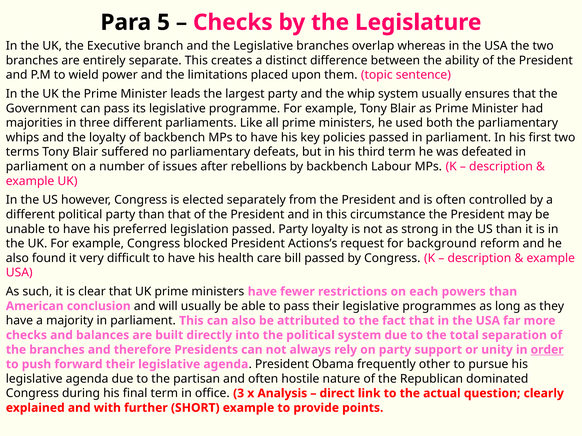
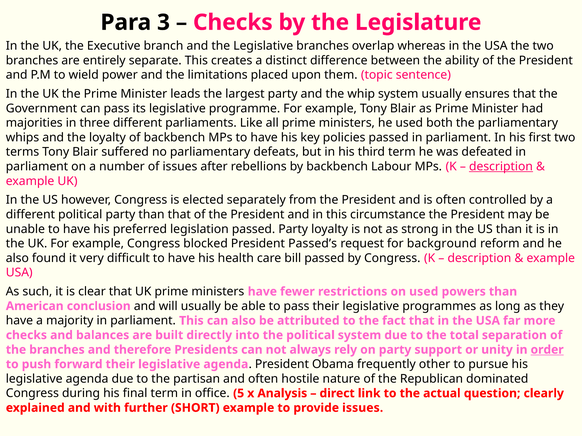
5: 5 -> 3 (163, 22)
description underline: none -> present (501, 167)
Actions’s: Actions’s -> Passed’s (313, 244)
on each: each -> used (424, 292)
3: 3 -> 5 (239, 394)
provide points: points -> issues (363, 408)
